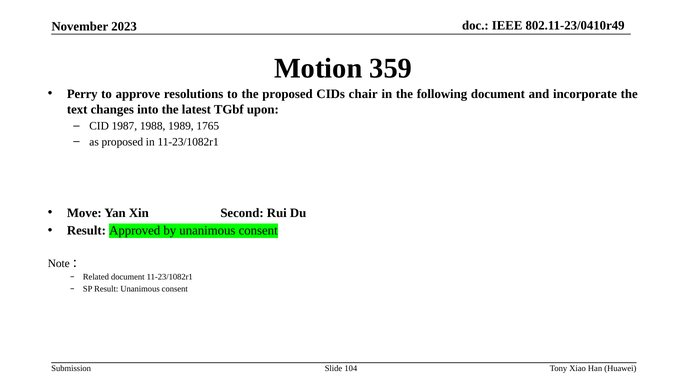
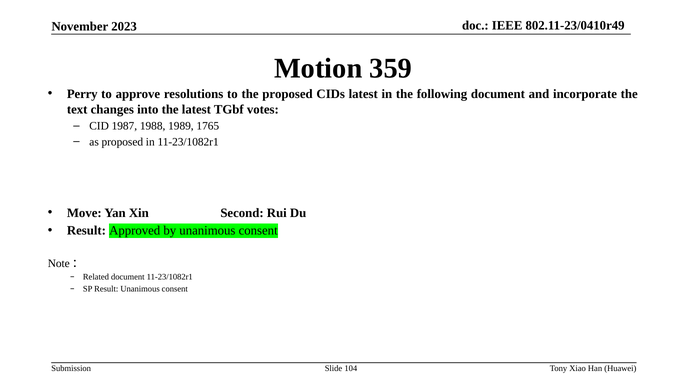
CIDs chair: chair -> latest (363, 94)
upon: upon -> votes (263, 109)
